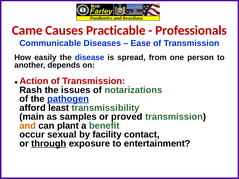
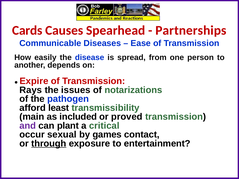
Came: Came -> Cards (27, 30)
Practicable: Practicable -> Spearhead (116, 30)
Professionals: Professionals -> Partnerships (191, 30)
Action: Action -> Expire (34, 81)
Rash: Rash -> Rays (31, 90)
pathogen underline: present -> none (68, 99)
samples: samples -> included (78, 117)
and colour: orange -> purple (28, 126)
benefit: benefit -> critical (104, 126)
facility: facility -> games (107, 135)
